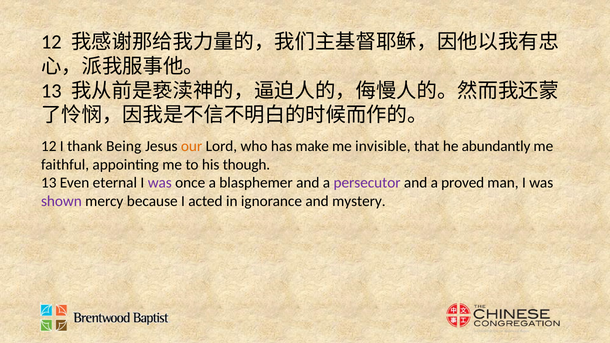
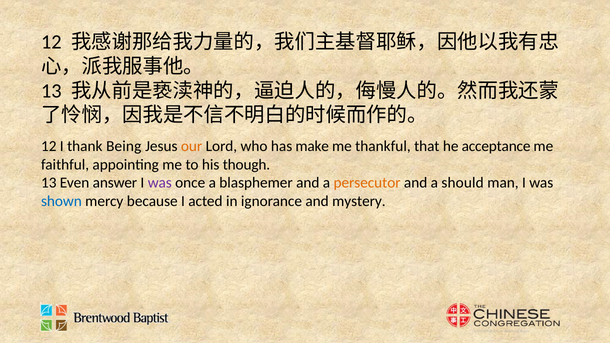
invisible: invisible -> thankful (383, 146)
abundantly: abundantly -> acceptance (496, 146)
eternal: eternal -> answer (115, 183)
persecutor colour: purple -> orange (367, 183)
proved: proved -> should (463, 183)
shown colour: purple -> blue (61, 201)
